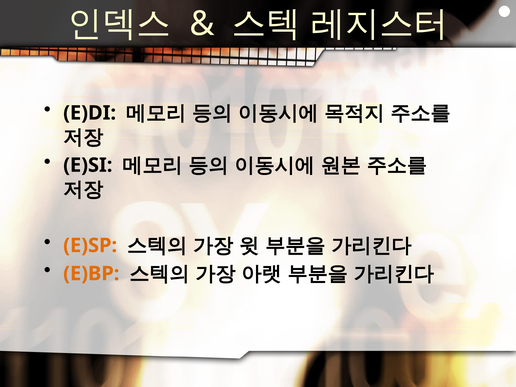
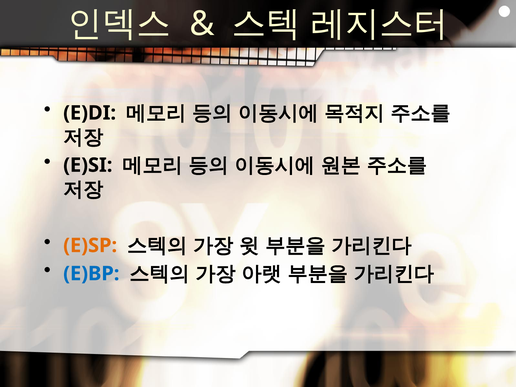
E)BP colour: orange -> blue (91, 274)
